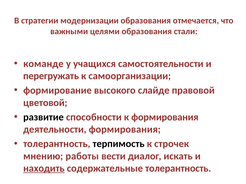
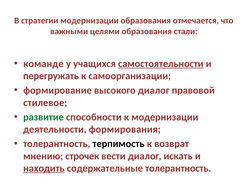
самостоятельности underline: none -> present (161, 64)
высокого слайде: слайде -> диалог (154, 91)
цветовой: цветовой -> стилевое (45, 103)
развитие colour: black -> green (43, 117)
к формирования: формирования -> модернизации (165, 117)
строчек: строчек -> возврат (172, 144)
работы: работы -> строчек (82, 156)
